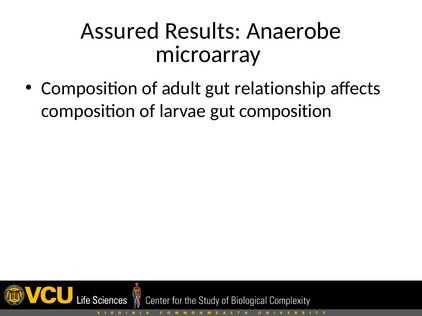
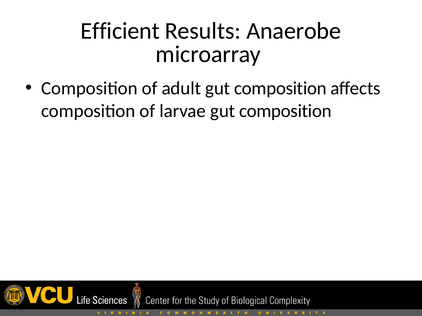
Assured: Assured -> Efficient (120, 31)
adult gut relationship: relationship -> composition (280, 89)
